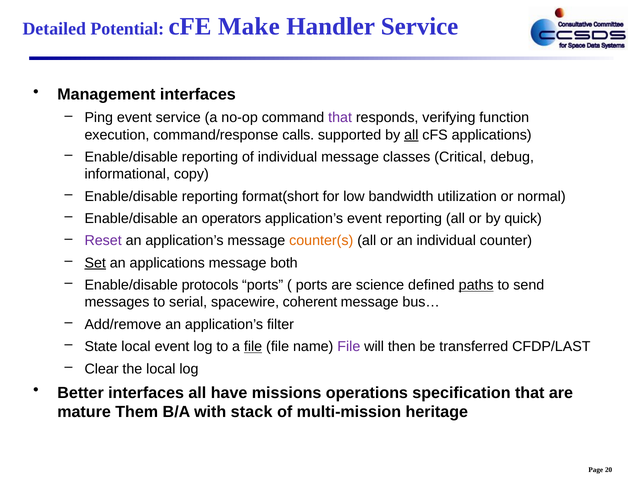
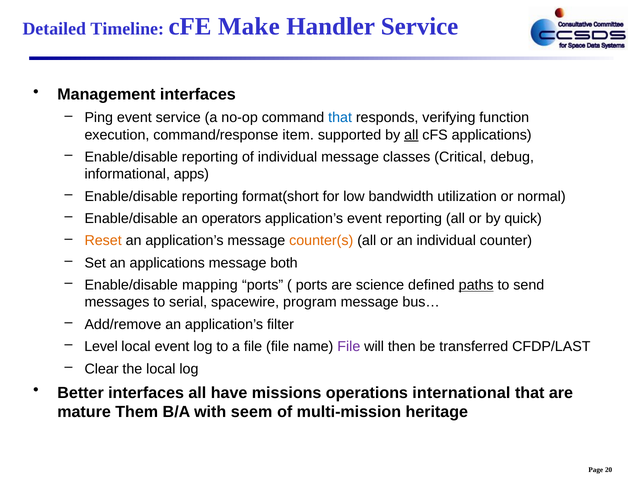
Potential: Potential -> Timeline (127, 29)
that colour: purple -> blue (340, 117)
calls: calls -> item (298, 135)
copy: copy -> apps (191, 174)
Reset colour: purple -> orange (103, 240)
Set underline: present -> none (95, 262)
protocols: protocols -> mapping (210, 285)
coherent: coherent -> program (310, 302)
State: State -> Level (101, 346)
file underline: present -> none (253, 346)
specification: specification -> international (461, 392)
stack: stack -> seem (252, 411)
